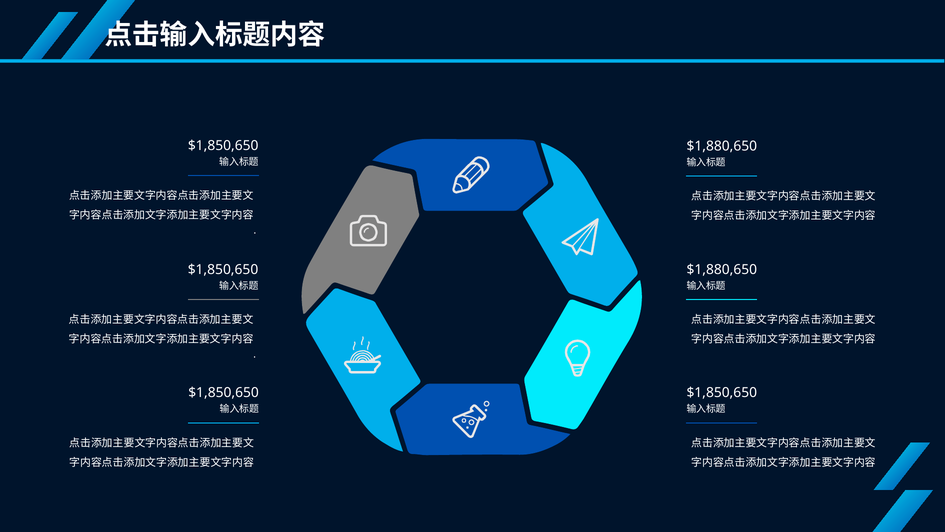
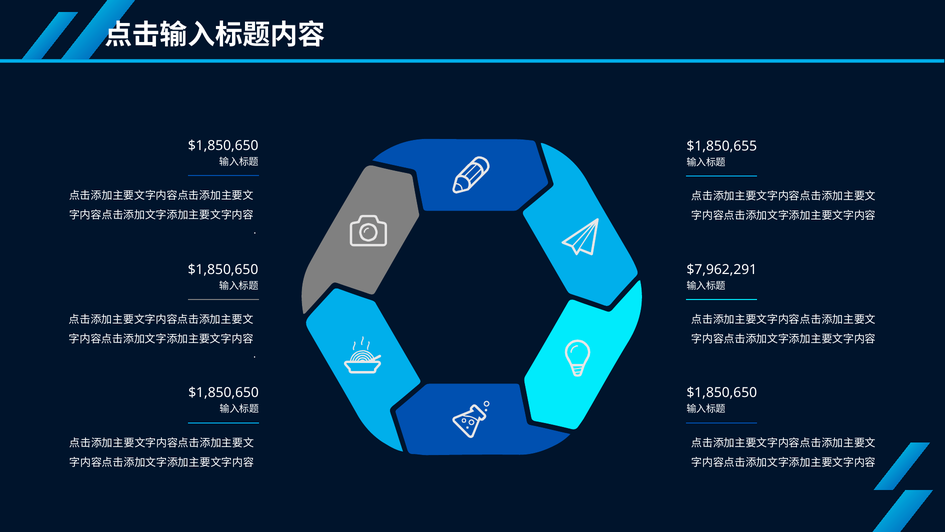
$1,880,650: $1,880,650 -> $1,850,655 (722, 146)
$1,880,650: $1,880,650 -> $7,962,291 (722, 269)
